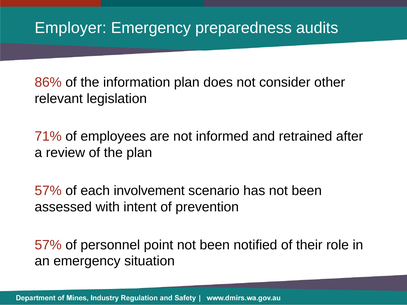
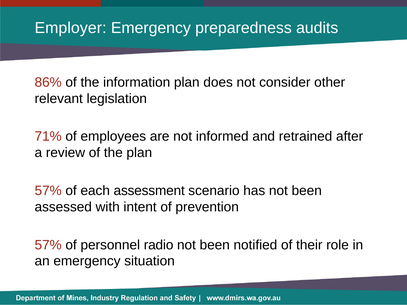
involvement: involvement -> assessment (149, 191)
point: point -> radio (159, 245)
